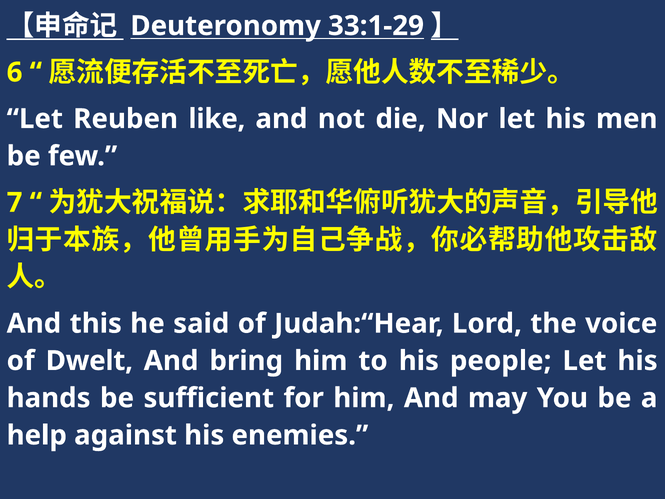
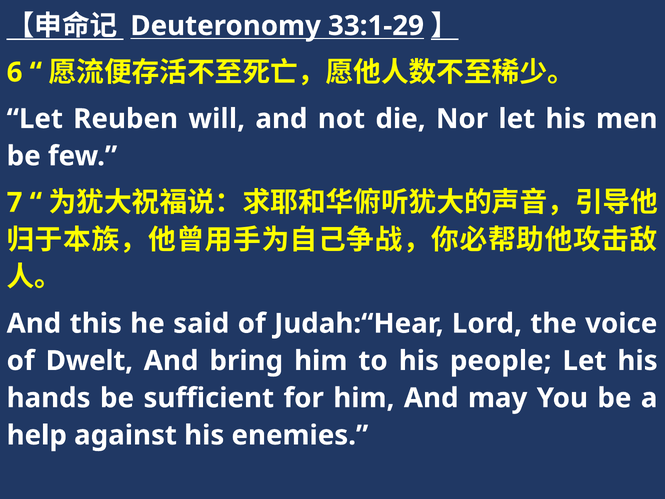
like: like -> will (217, 119)
